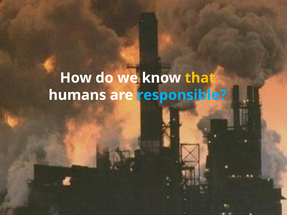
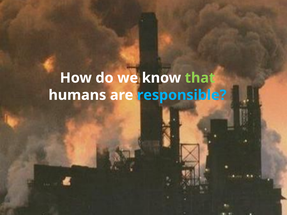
that colour: yellow -> light green (200, 78)
